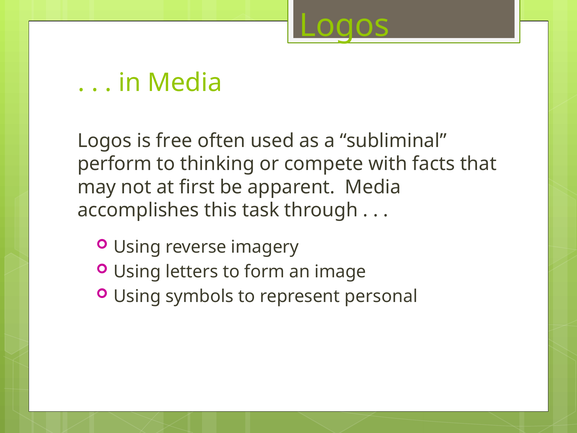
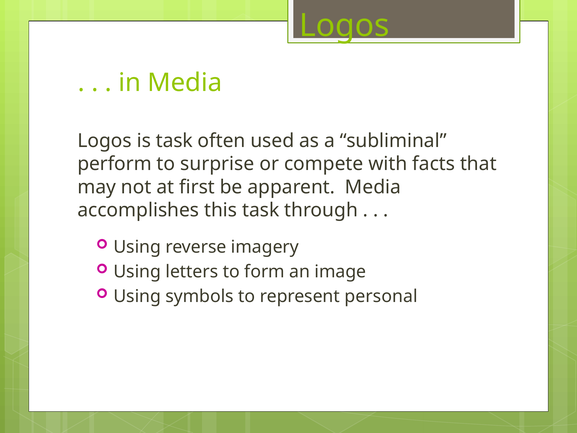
is free: free -> task (174, 141)
thinking: thinking -> surprise (217, 164)
